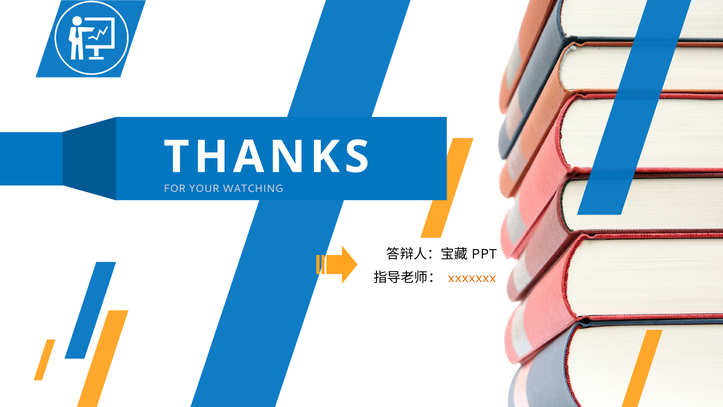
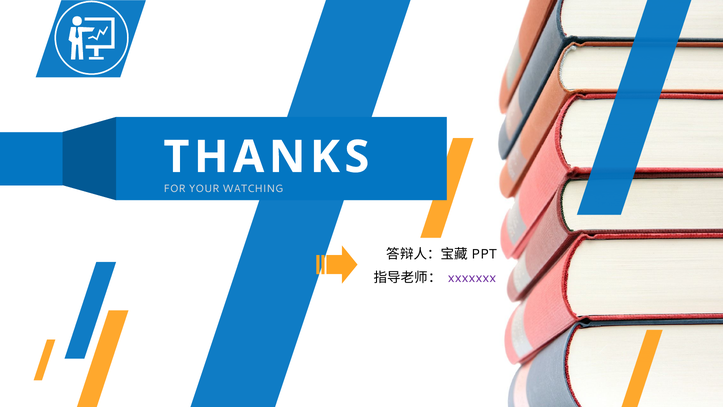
xxxxxxx colour: orange -> purple (472, 278)
